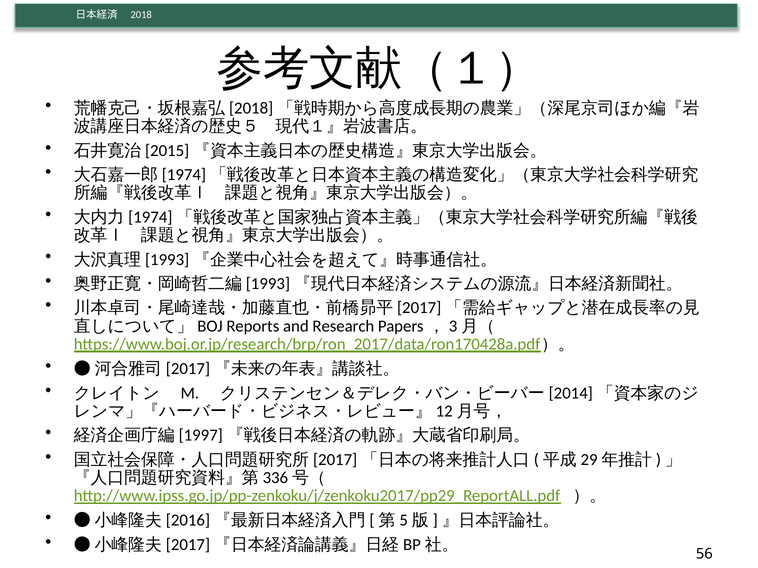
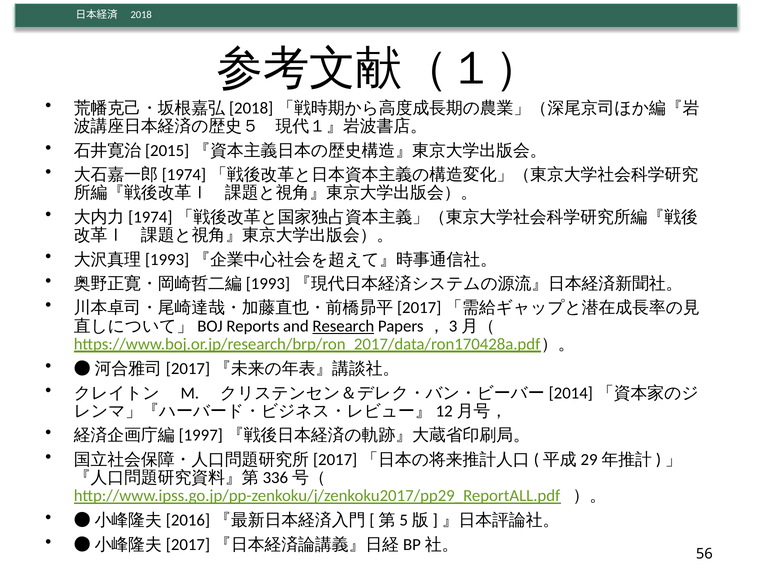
Research underline: none -> present (343, 326)
